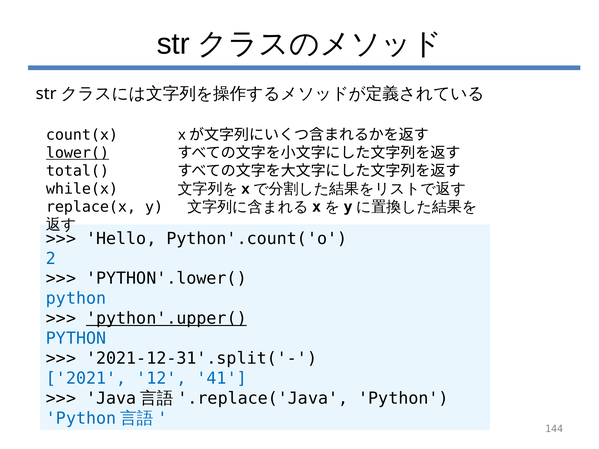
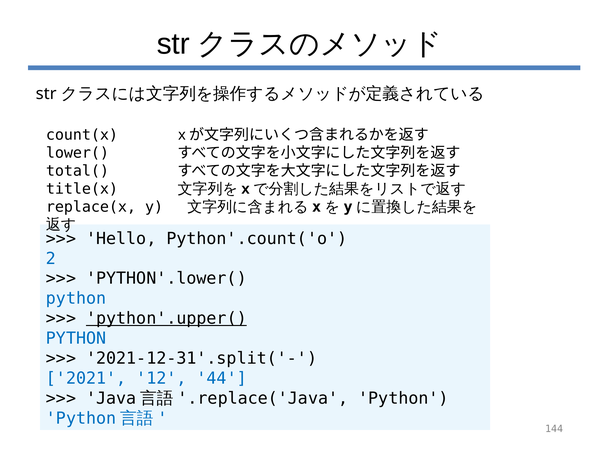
lower( underline: present -> none (77, 153)
while(x: while(x -> title(x (82, 189)
41: 41 -> 44 (222, 379)
